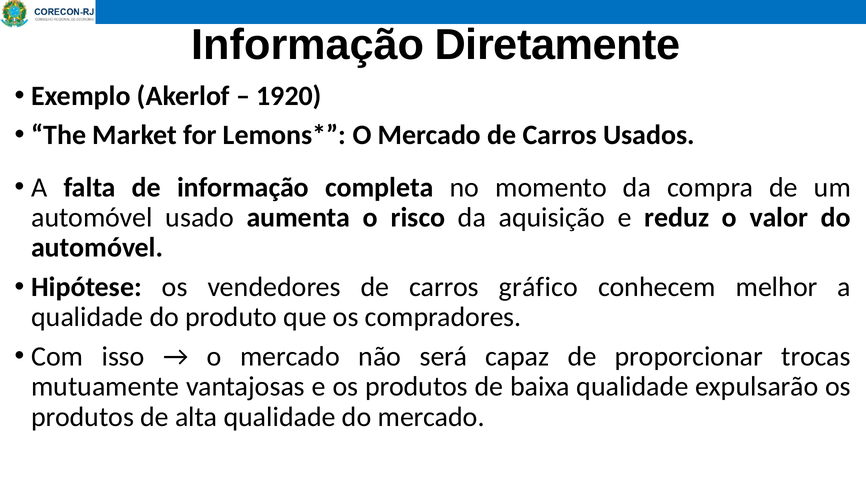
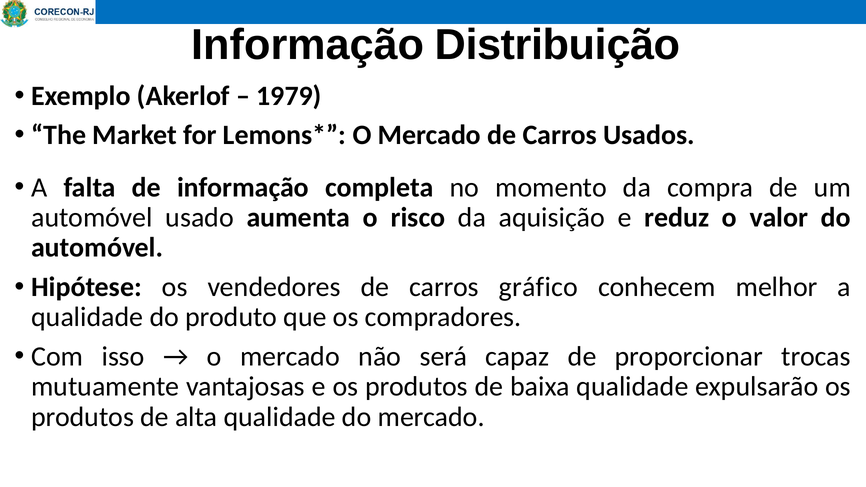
Diretamente: Diretamente -> Distribuição (557, 45)
1920: 1920 -> 1979 (289, 96)
